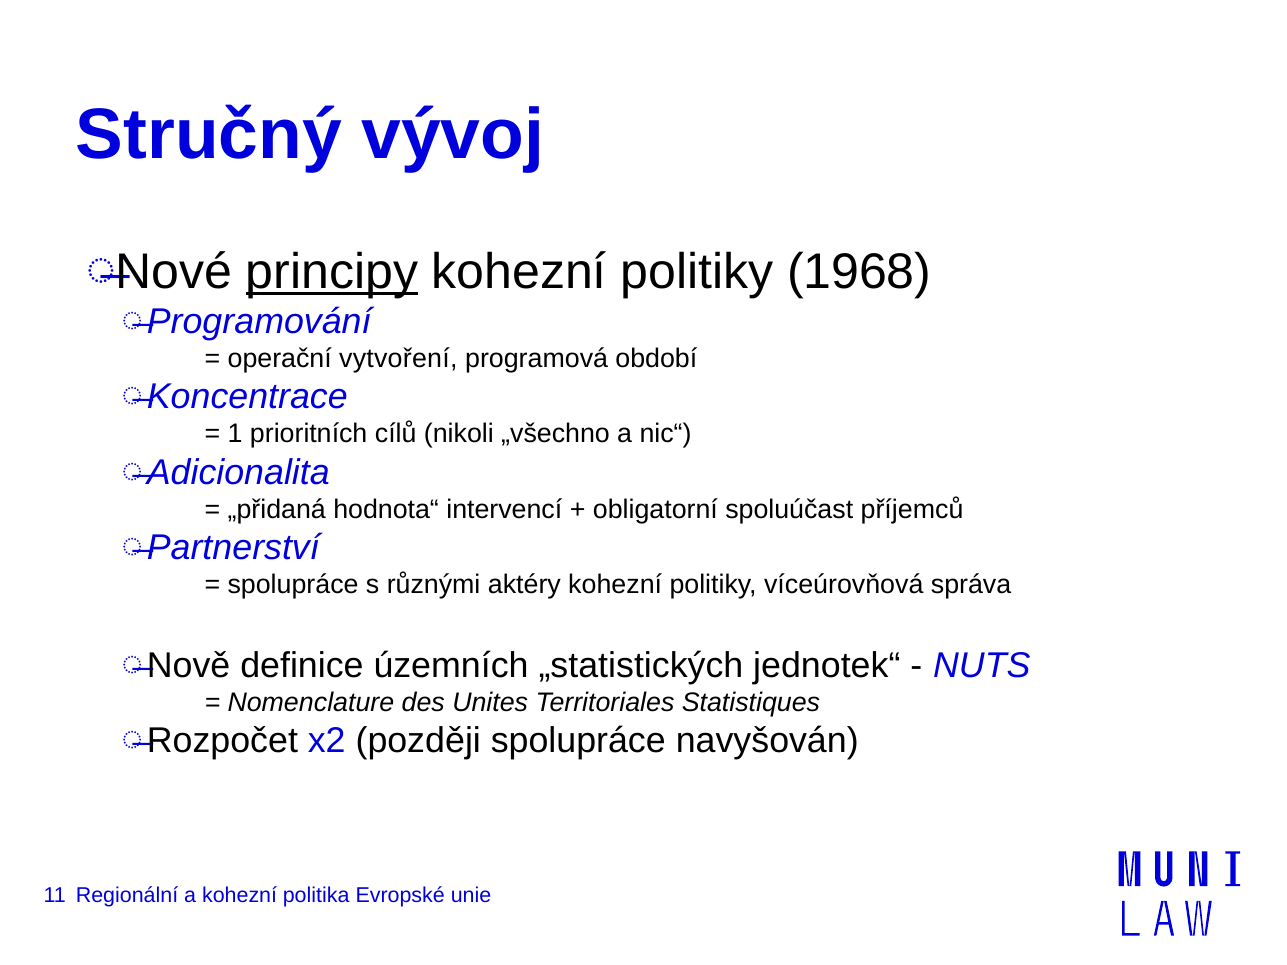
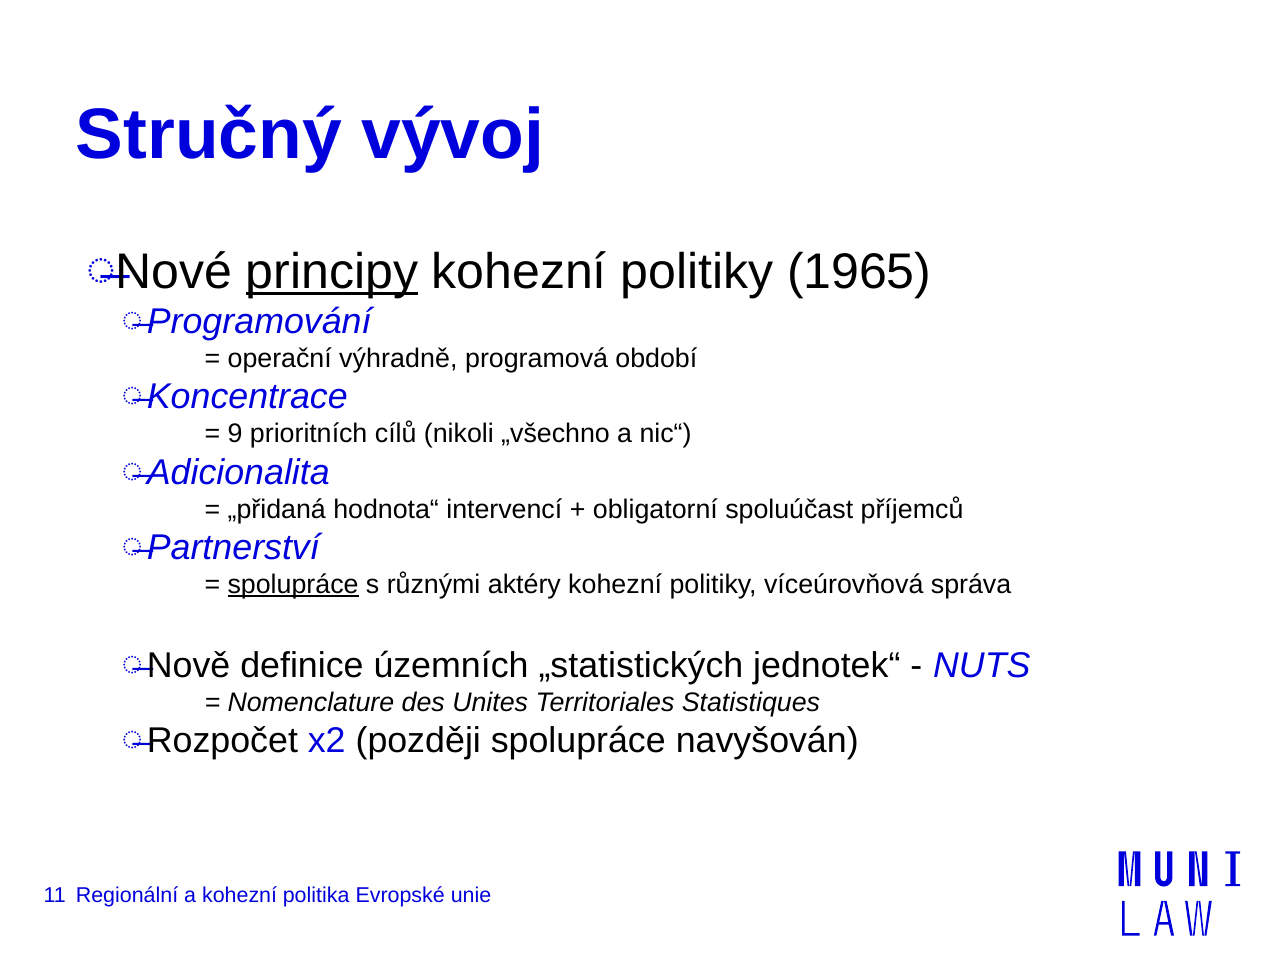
1968: 1968 -> 1965 (859, 272)
vytvoření: vytvoření -> výhradně (398, 359)
1: 1 -> 9 (235, 434)
spolupráce underline: none -> present (293, 584)
